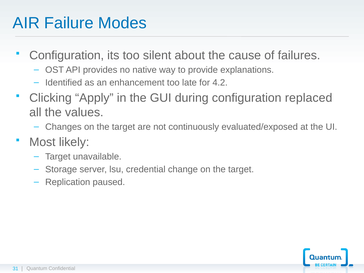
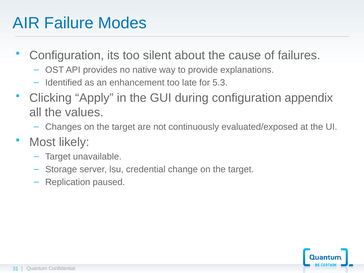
4.2: 4.2 -> 5.3 (220, 83)
replaced: replaced -> appendix (309, 98)
